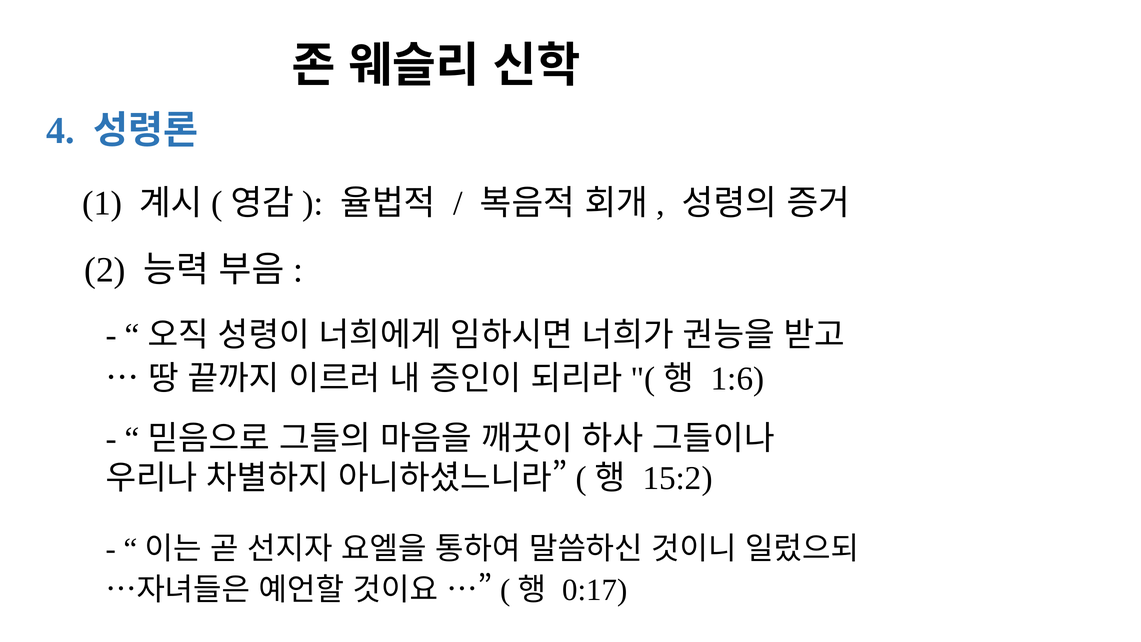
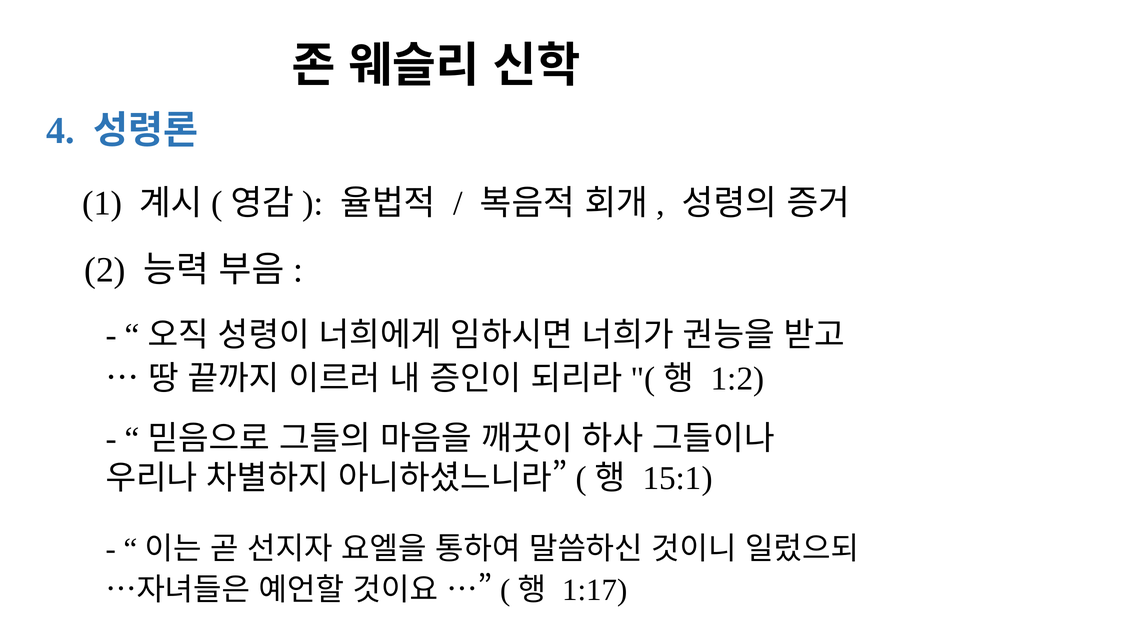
1:6: 1:6 -> 1:2 (738, 379)
15:2: 15:2 -> 15:1 (678, 478)
0:17: 0:17 -> 1:17 (595, 590)
